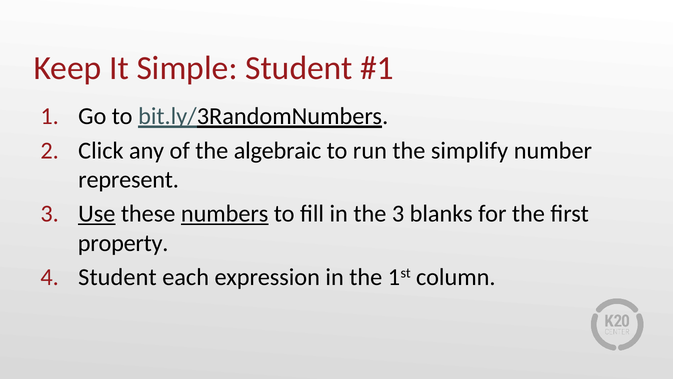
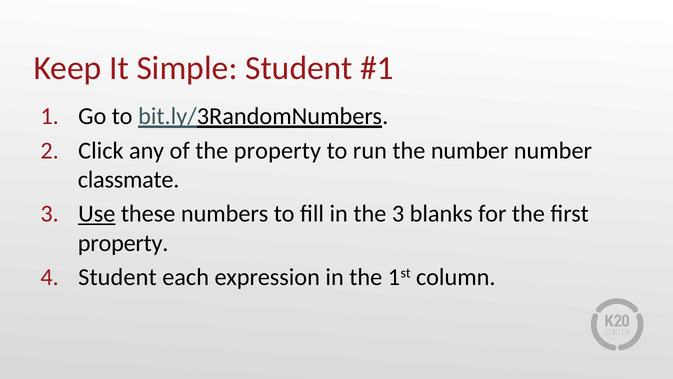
the algebraic: algebraic -> property (277, 151)
the simplify: simplify -> number (470, 151)
represent: represent -> classmate (129, 180)
numbers underline: present -> none (225, 214)
